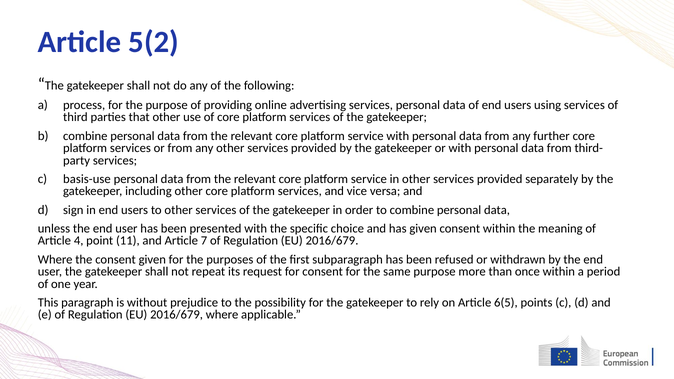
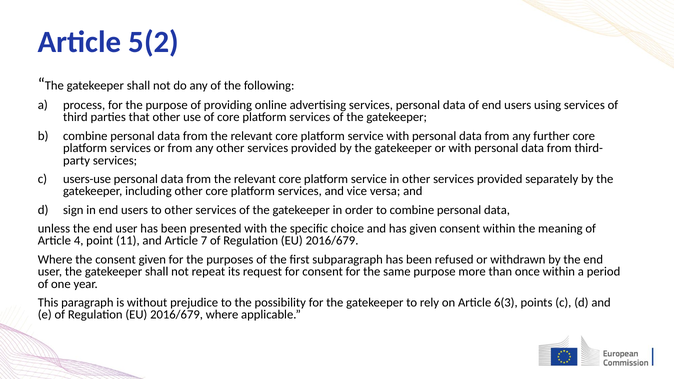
basis-use: basis-use -> users-use (87, 179)
6(5: 6(5 -> 6(3 (506, 303)
